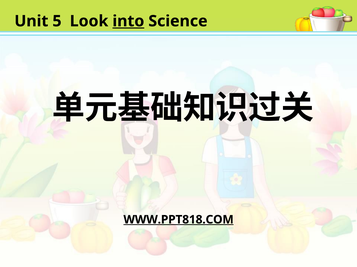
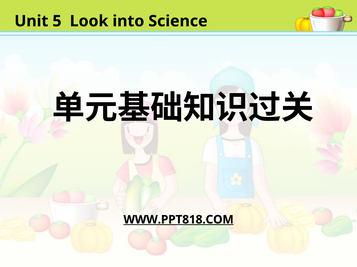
into underline: present -> none (128, 21)
